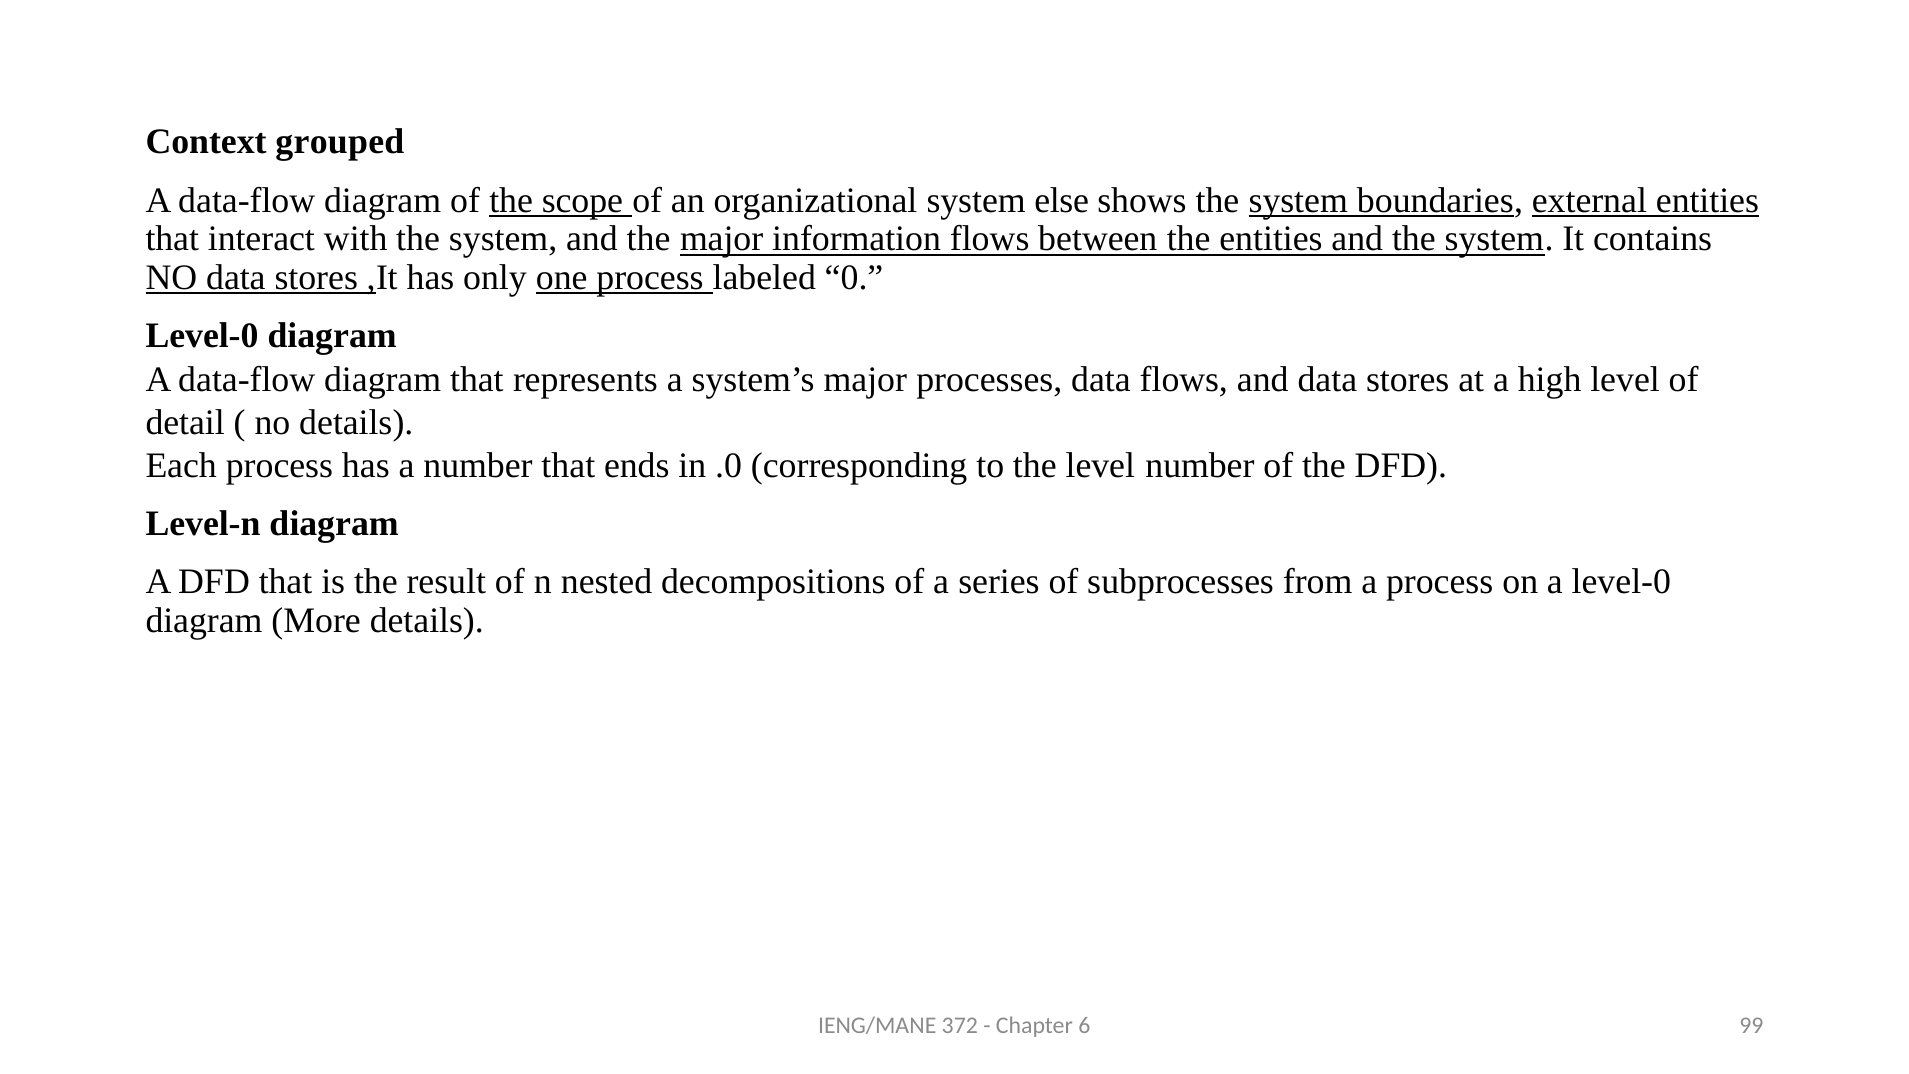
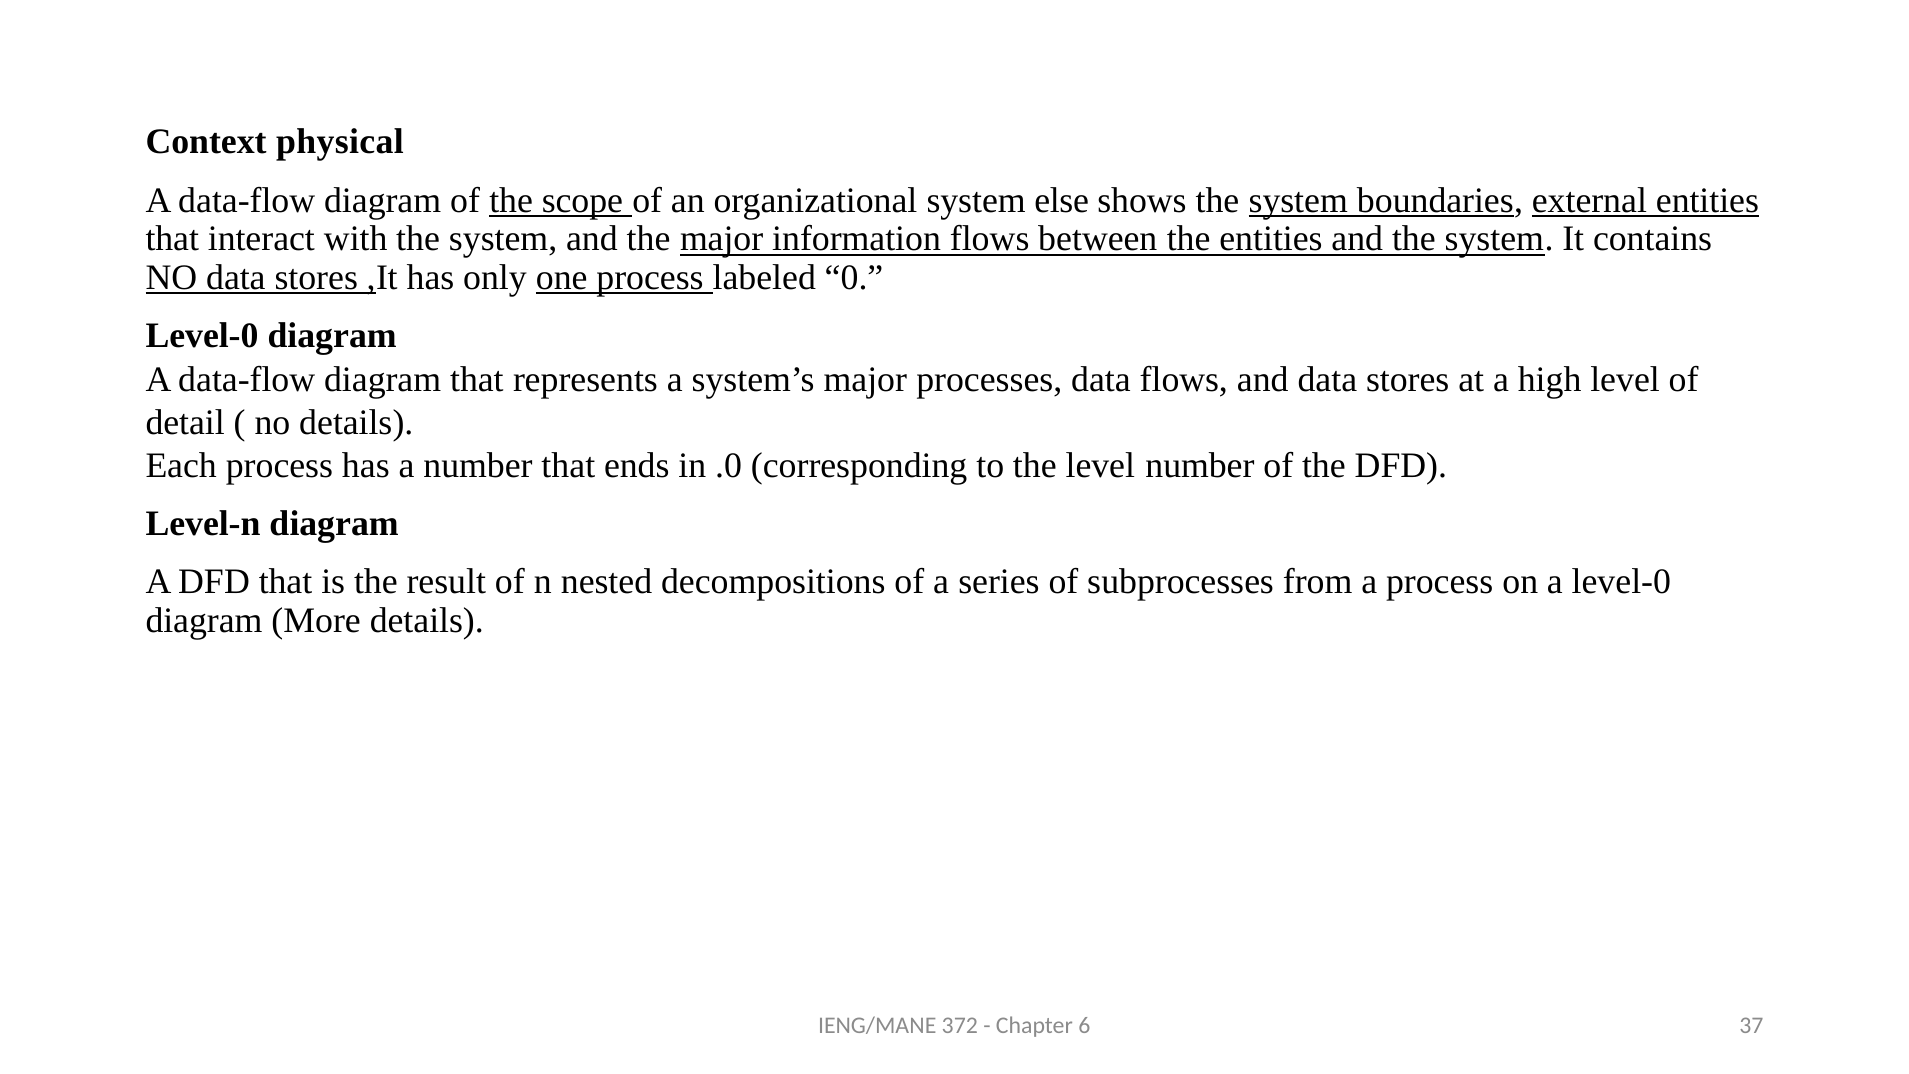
grouped: grouped -> physical (340, 142)
99: 99 -> 37 (1751, 1025)
